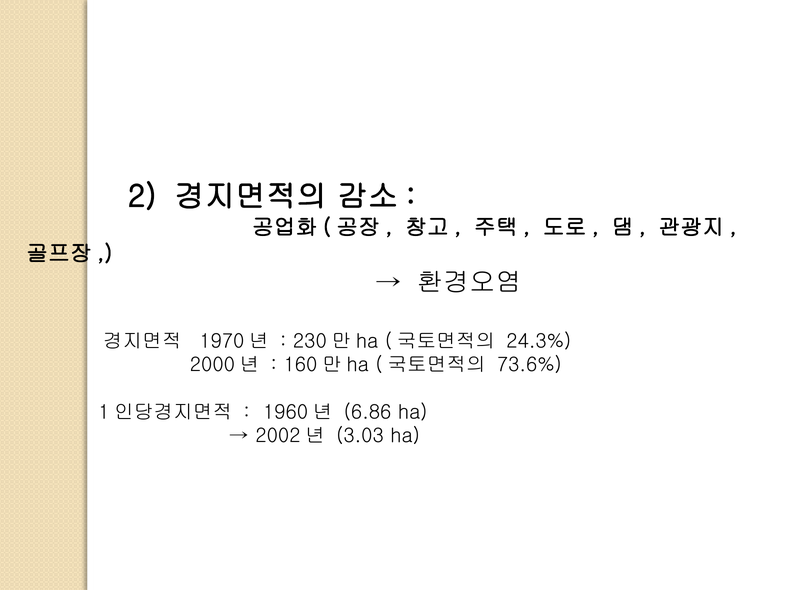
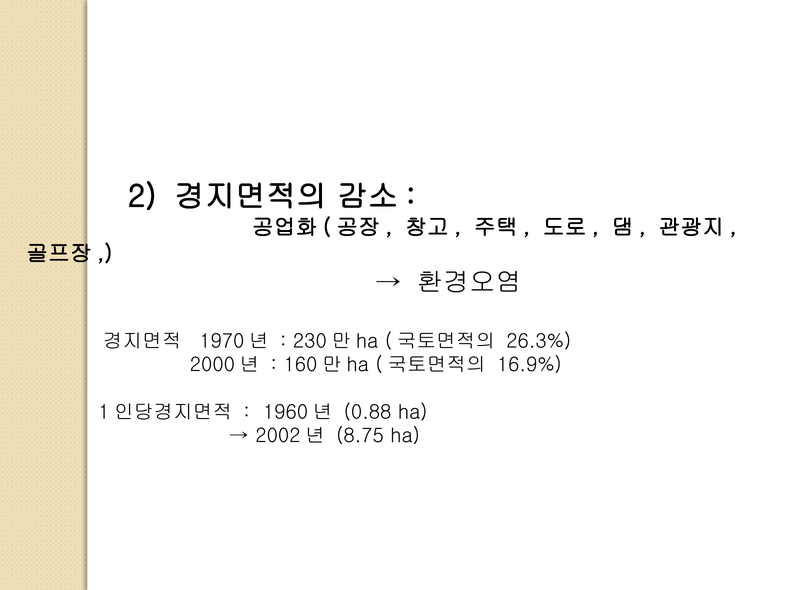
24.3%: 24.3% -> 26.3% (539, 341)
73.6%: 73.6% -> 16.9% (529, 365)
6.86: 6.86 -> 0.88 (367, 412)
3.03: 3.03 -> 8.75 (360, 436)
